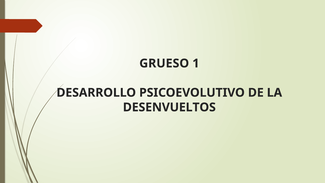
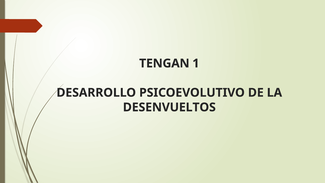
GRUESO: GRUESO -> TENGAN (164, 63)
